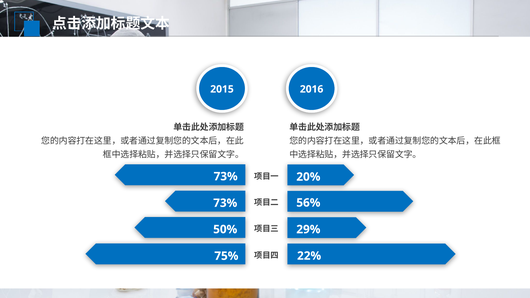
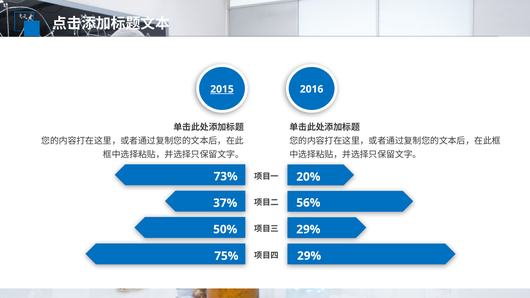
2015 underline: none -> present (222, 89)
73%: 73% -> 37% (225, 203)
22%: 22% -> 29% (309, 256)
